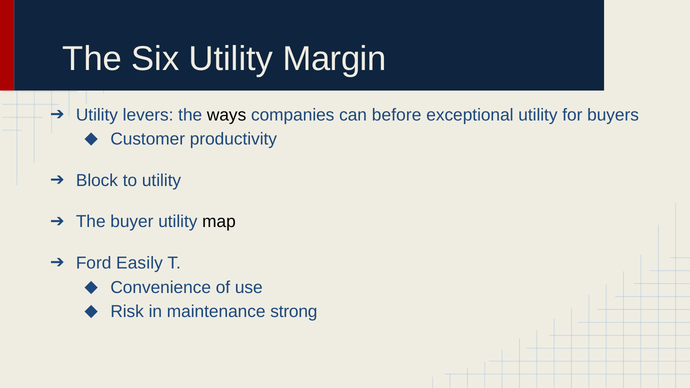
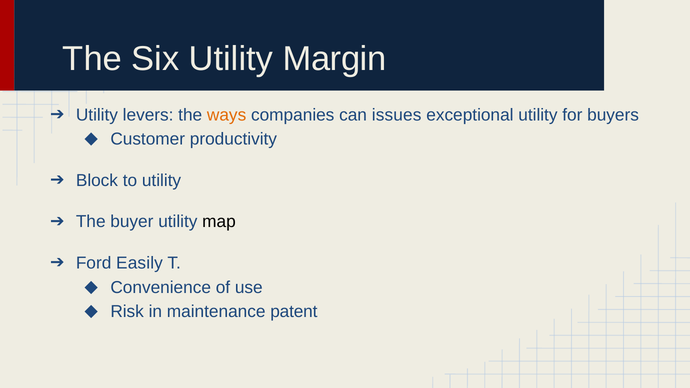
ways colour: black -> orange (227, 115)
before: before -> issues (397, 115)
strong: strong -> patent (294, 312)
